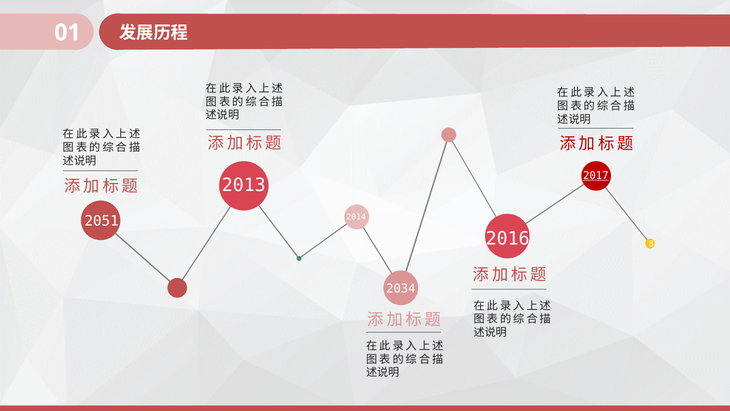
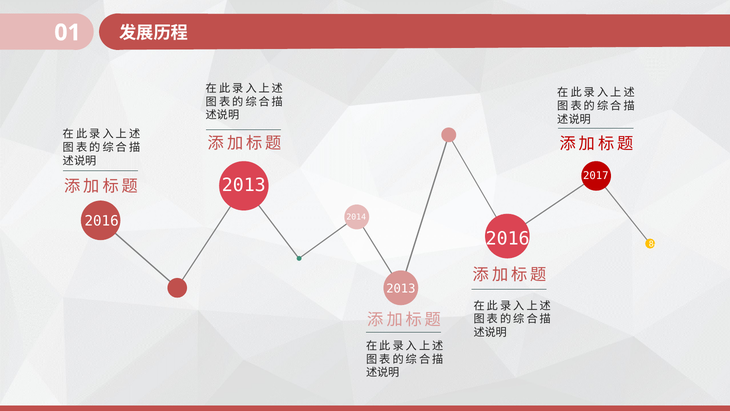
2017 underline: present -> none (596, 176)
2051: 2051 -> 2016 (102, 221)
2034: 2034 -> 2013 (401, 288)
